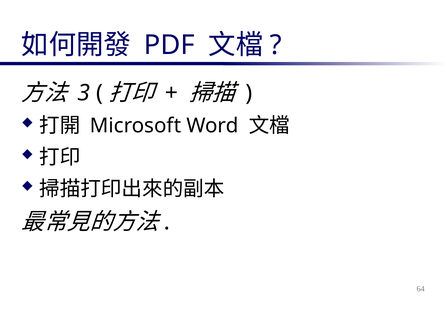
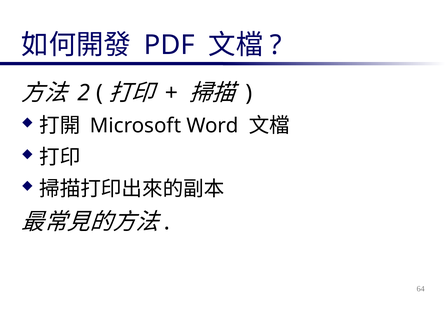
3: 3 -> 2 (84, 93)
